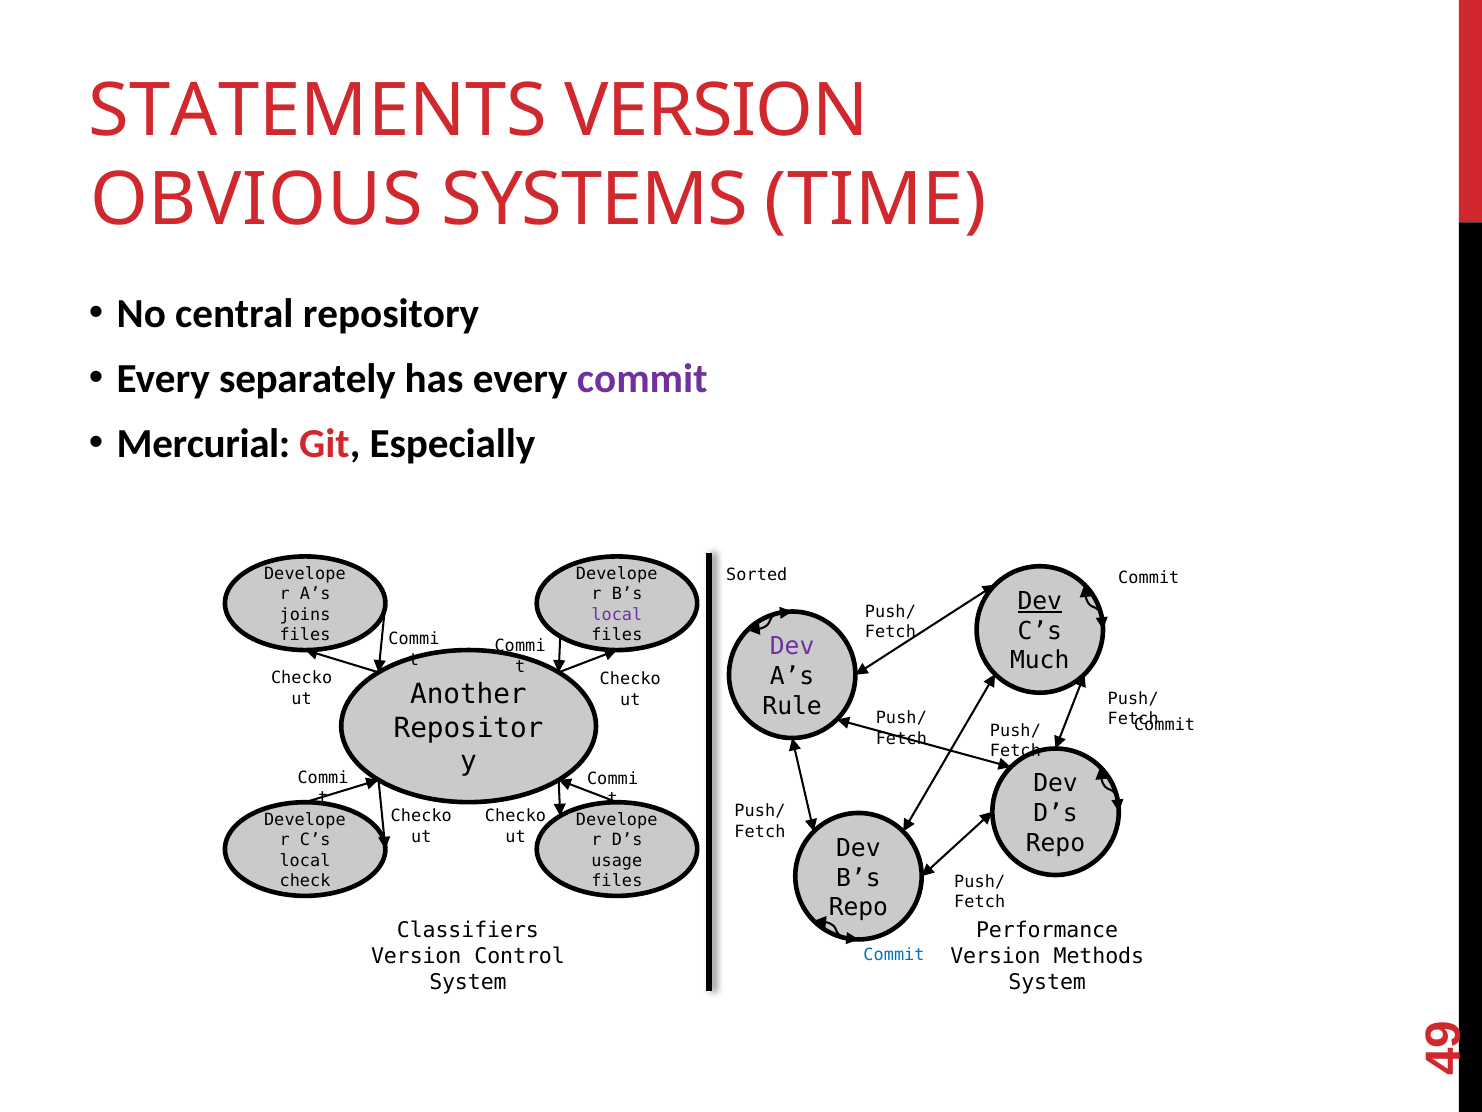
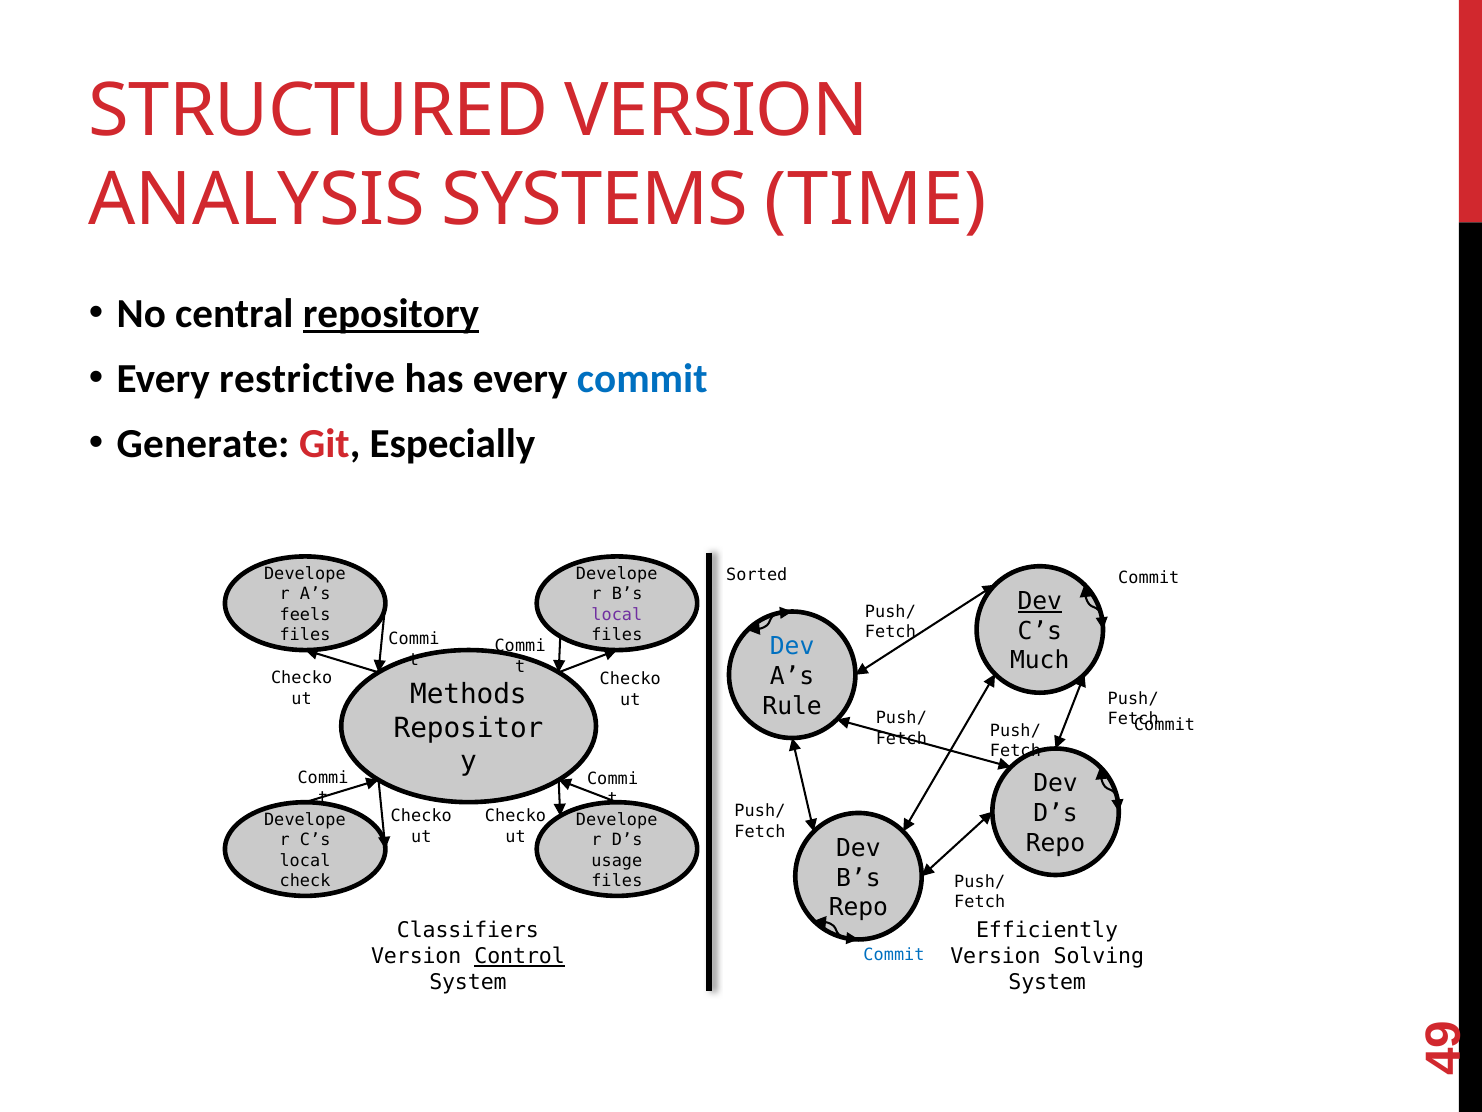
STATEMENTS: STATEMENTS -> STRUCTURED (319, 111)
OBVIOUS: OBVIOUS -> ANALYSIS (257, 200)
repository underline: none -> present (391, 313)
separately: separately -> restrictive (307, 378)
commit colour: purple -> blue (642, 378)
Mercurial: Mercurial -> Generate (203, 444)
joins: joins -> feels (305, 614)
Dev colour: purple -> blue (792, 647)
Another: Another -> Methods (468, 694)
Performance: Performance -> Efficiently (1047, 930)
Methods: Methods -> Solving (1099, 956)
Control underline: none -> present (520, 956)
